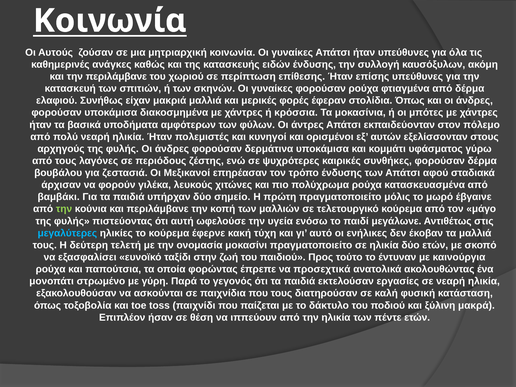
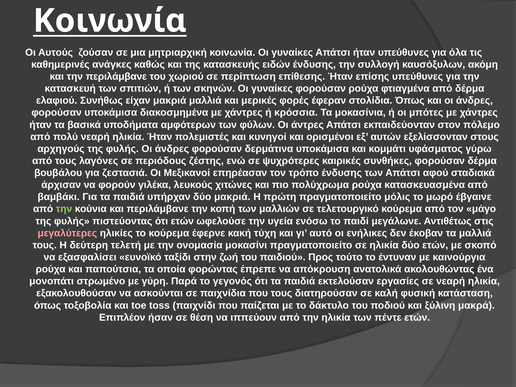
δύο σημείο: σημείο -> μακριά (232, 197)
ότι αυτή: αυτή -> ετών (182, 221)
μεγαλύτερες colour: light blue -> pink (67, 233)
προσεχτικά: προσεχτικά -> απόκρουση (322, 269)
